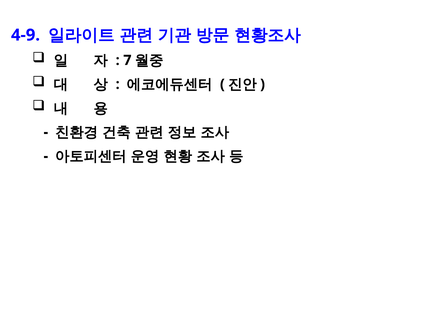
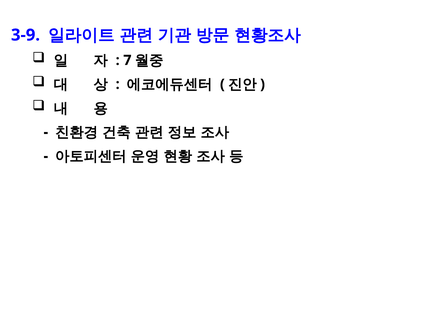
4-9: 4-9 -> 3-9 (25, 35)
